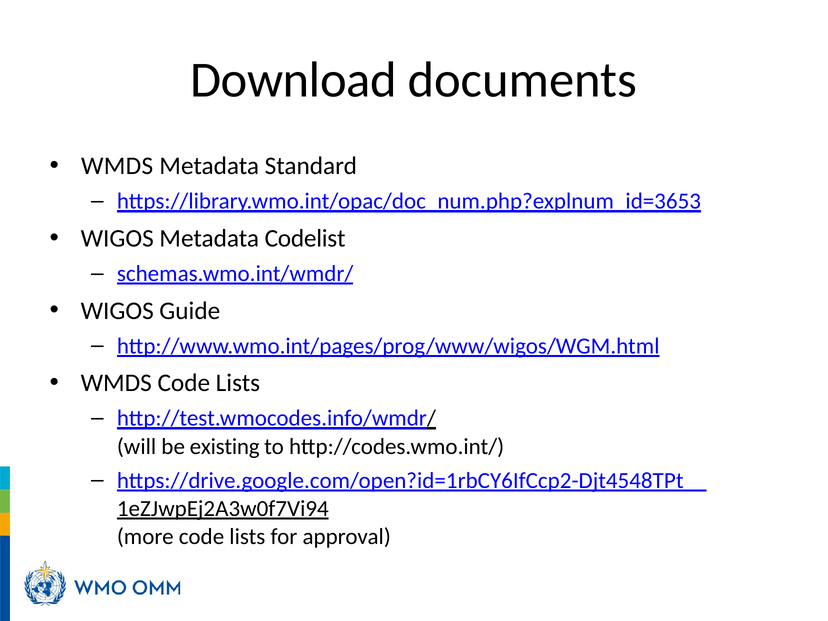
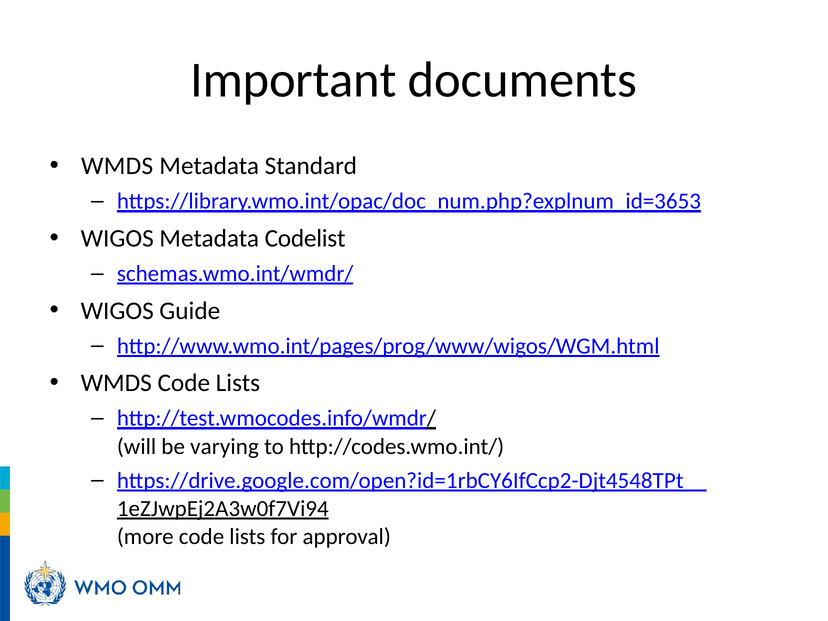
Download: Download -> Important (293, 80)
existing: existing -> varying (225, 446)
